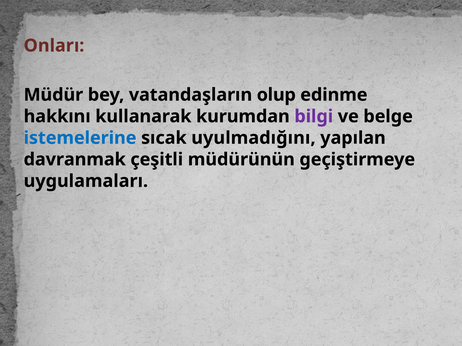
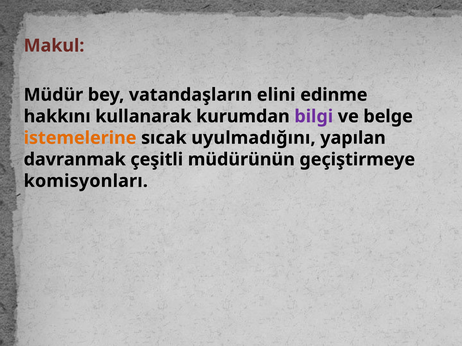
Onları: Onları -> Makul (54, 46)
olup: olup -> elini (276, 95)
istemelerine colour: blue -> orange (80, 138)
uygulamaları: uygulamaları -> komisyonları (86, 181)
